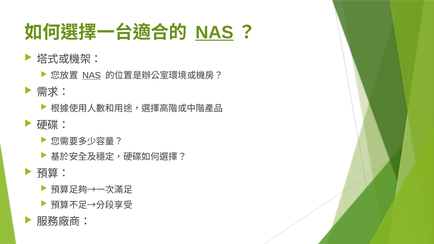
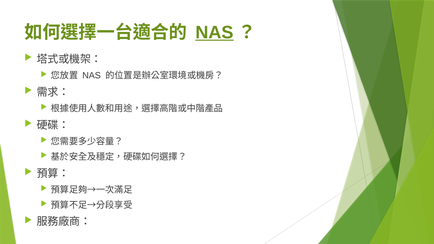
NAS underline: present -> none (92, 76)
